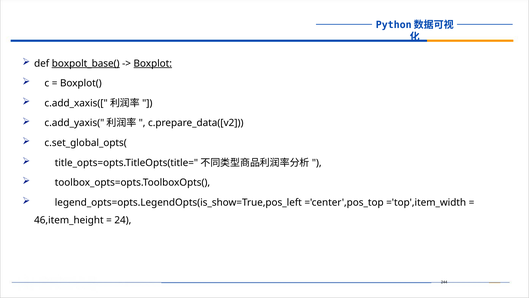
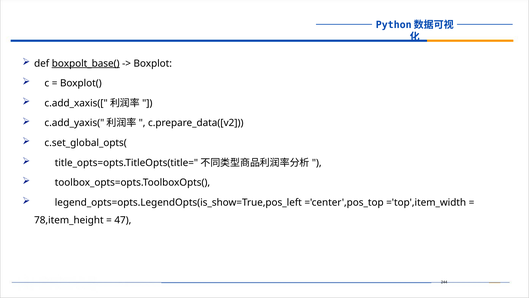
Boxplot underline: present -> none (153, 63)
46,item_height: 46,item_height -> 78,item_height (69, 220)
24: 24 -> 47 (123, 220)
